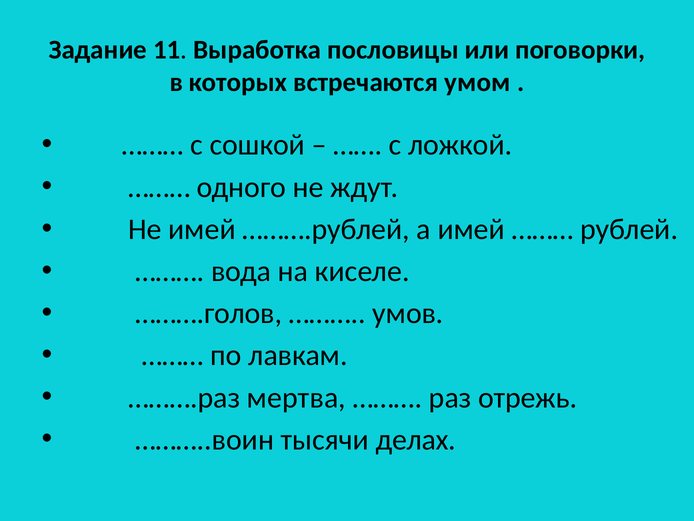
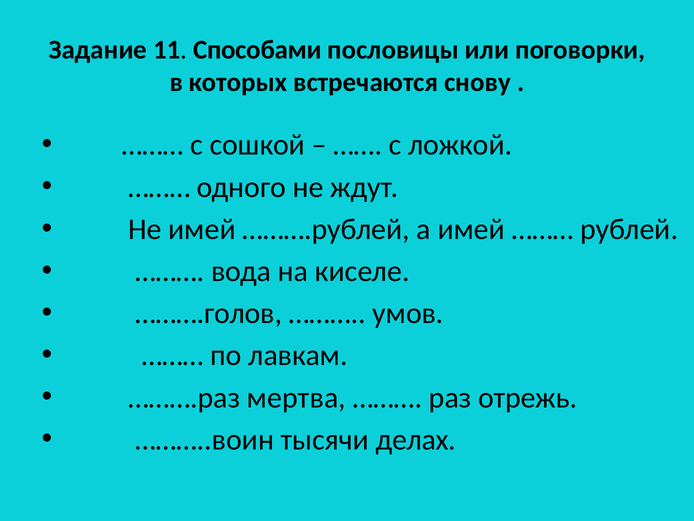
Выработка: Выработка -> Способами (257, 50)
умом: умом -> снову (478, 82)
